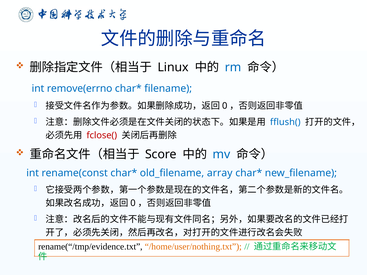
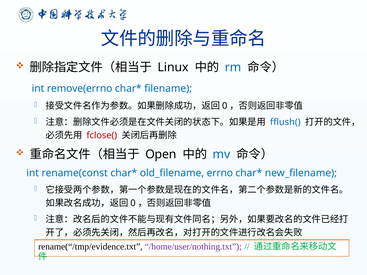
Score: Score -> Open (161, 154)
array: array -> errno (220, 173)
/home/user/nothing.txt colour: orange -> purple (193, 247)
